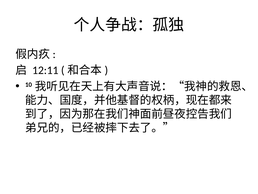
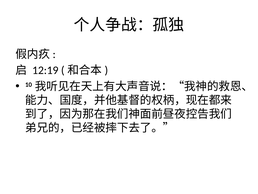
12:11: 12:11 -> 12:19 (45, 70)
